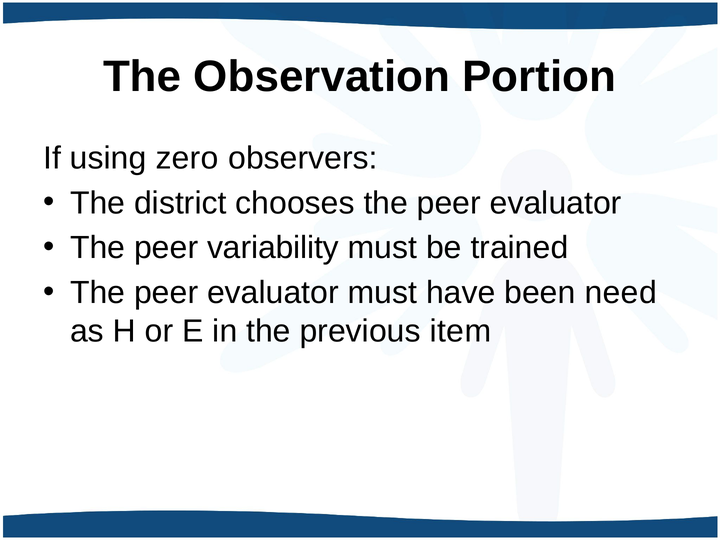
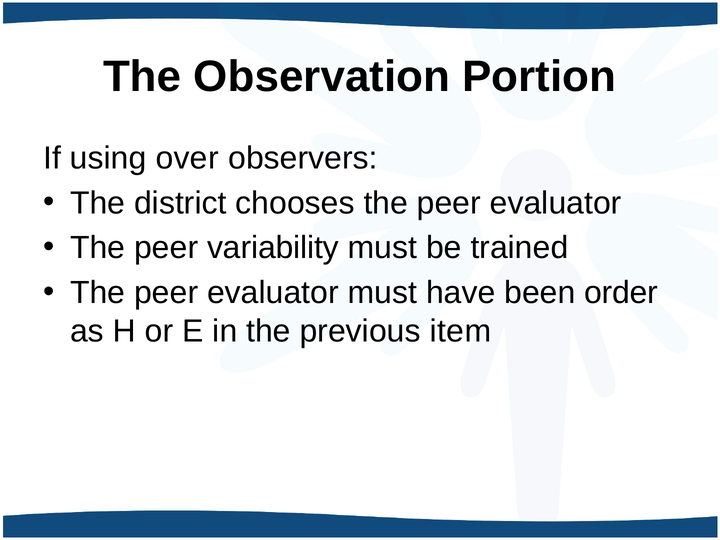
zero: zero -> over (187, 158)
need: need -> order (621, 293)
